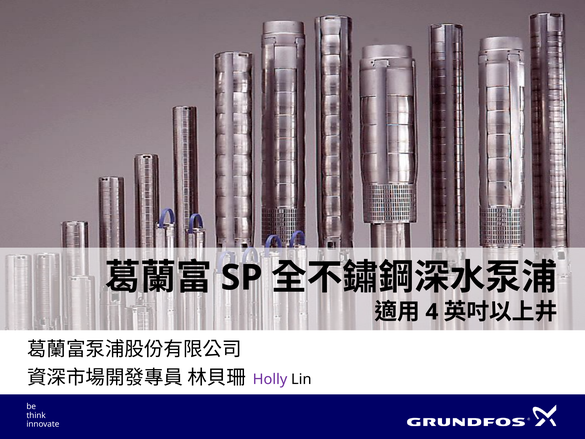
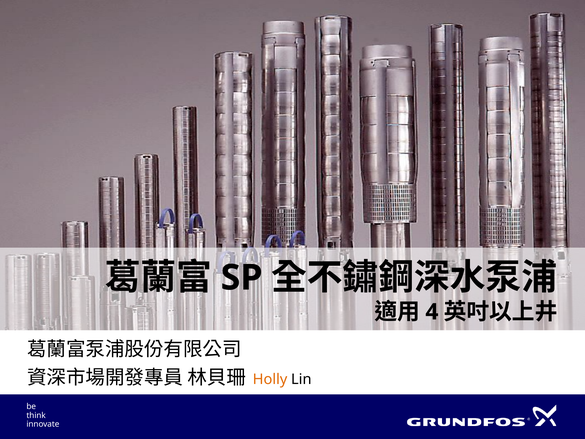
Holly colour: purple -> orange (270, 379)
